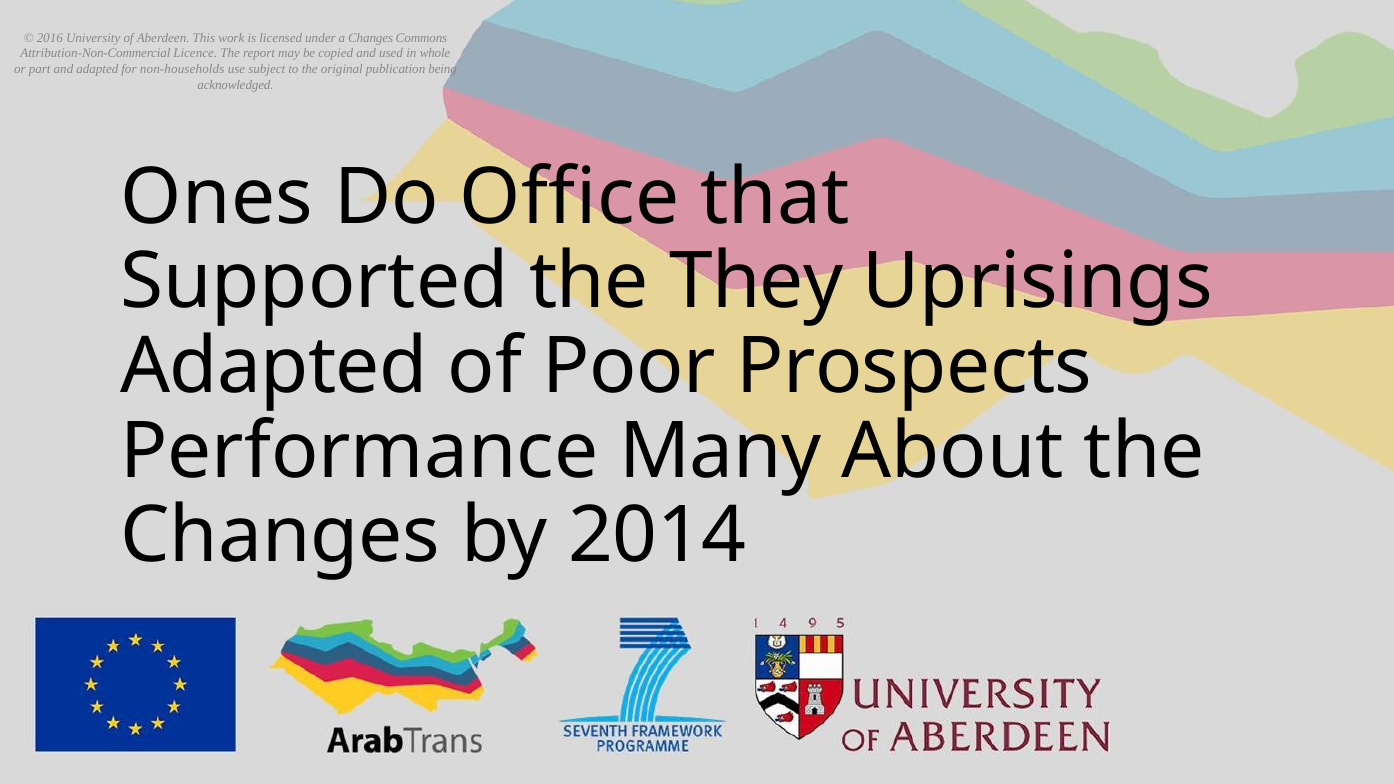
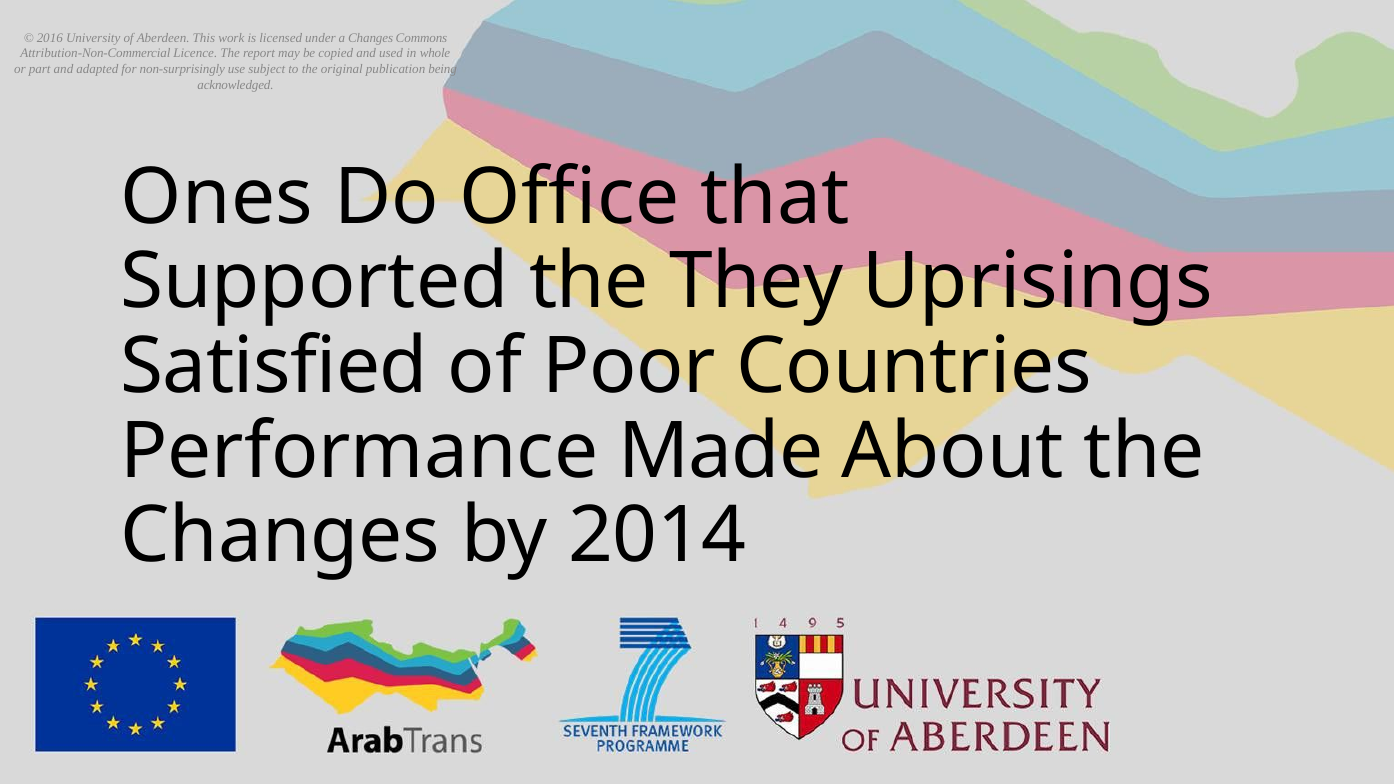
non-households: non-households -> non-surprisingly (182, 69)
Adapted: Adapted -> Satisfied (274, 367)
Prospects: Prospects -> Countries (914, 367)
Many: Many -> Made (721, 451)
